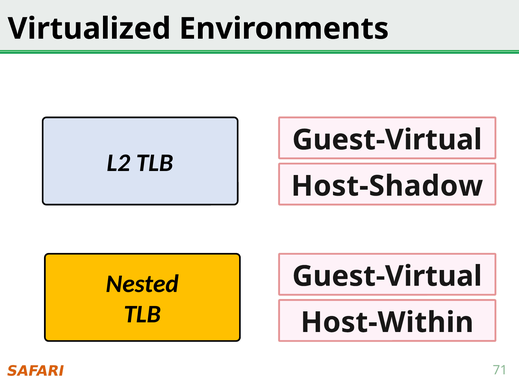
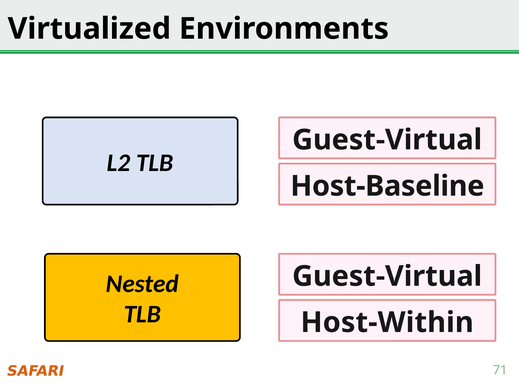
Host-Shadow: Host-Shadow -> Host-Baseline (387, 186)
